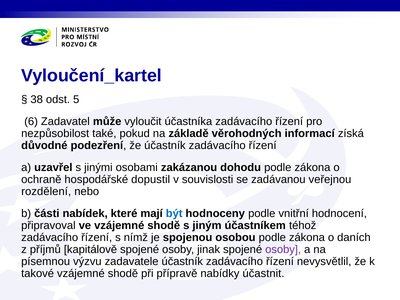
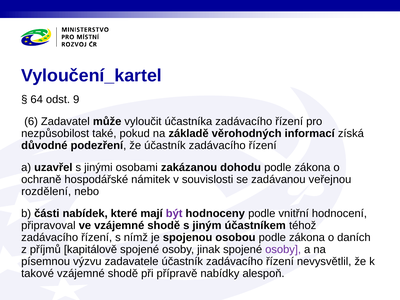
38: 38 -> 64 (37, 100)
5: 5 -> 9 (76, 100)
dopustil: dopustil -> námitek (151, 180)
být colour: blue -> purple (174, 214)
účastnit: účastnit -> alespoň (264, 274)
